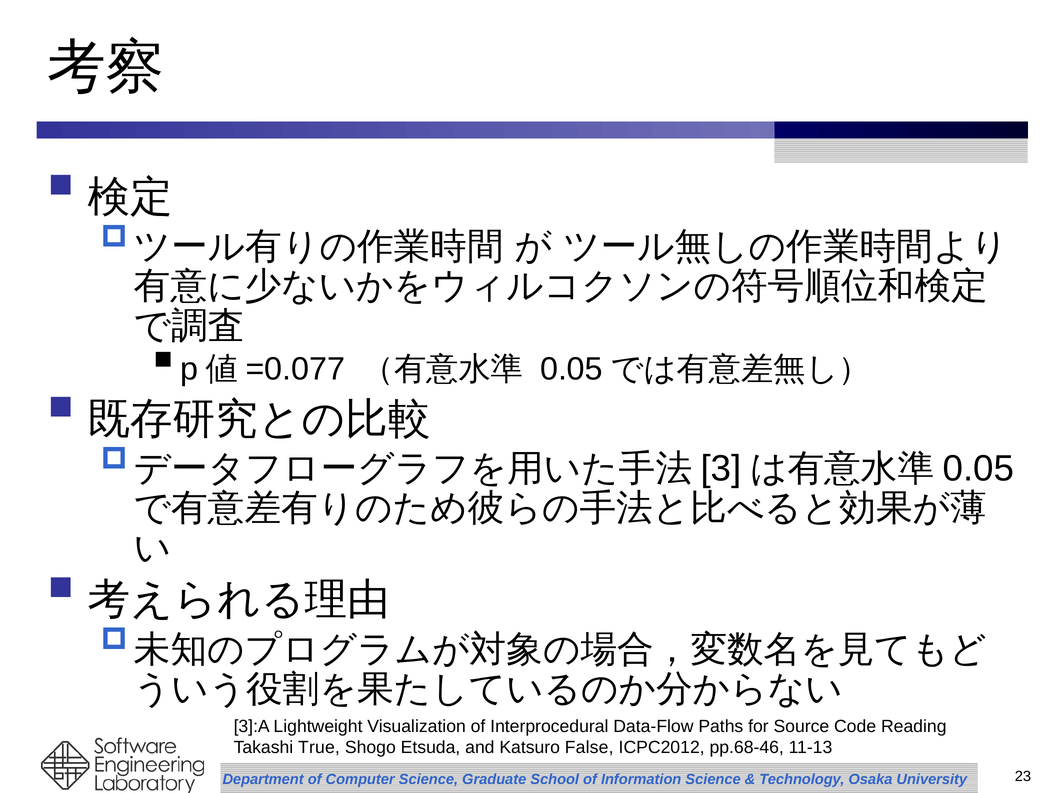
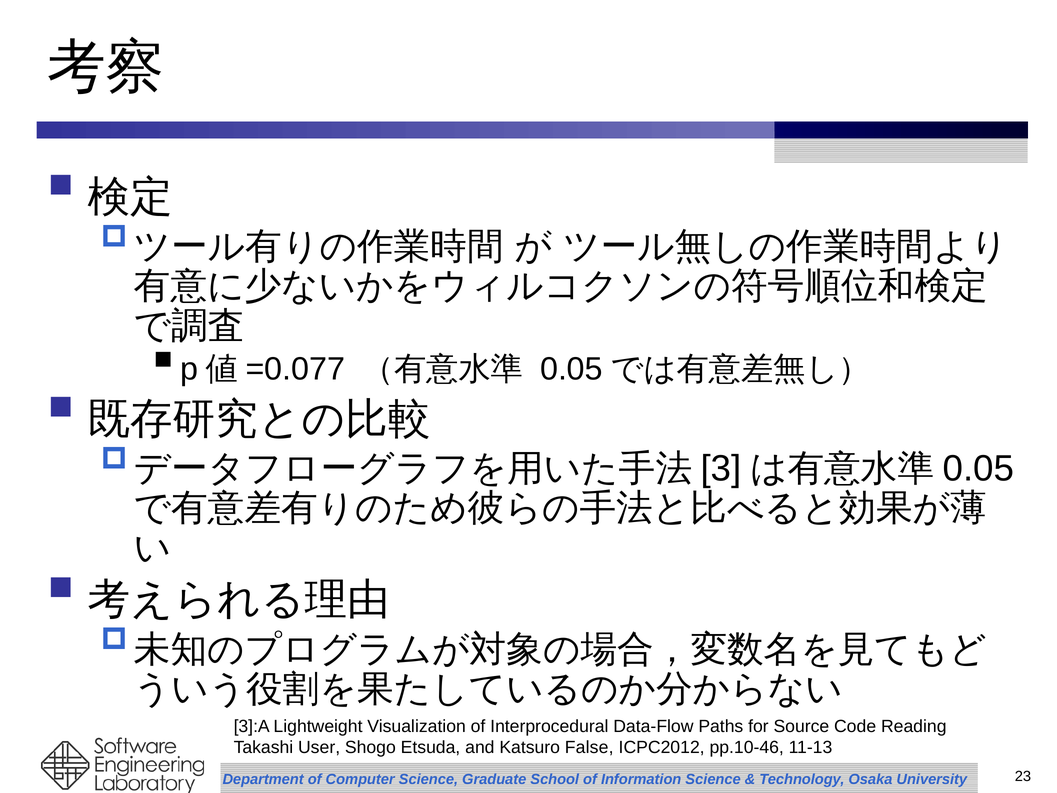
True: True -> User (319, 747)
pp.68-46: pp.68-46 -> pp.10-46 (747, 747)
